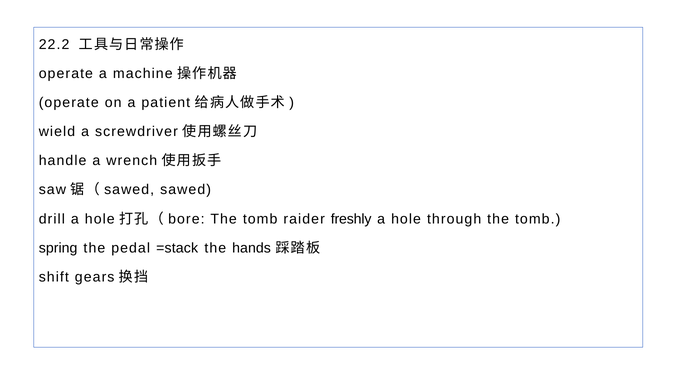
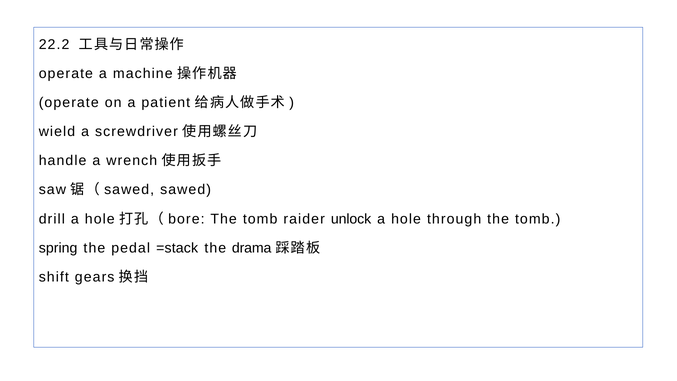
freshly: freshly -> unlock (351, 219)
hands: hands -> drama (252, 248)
